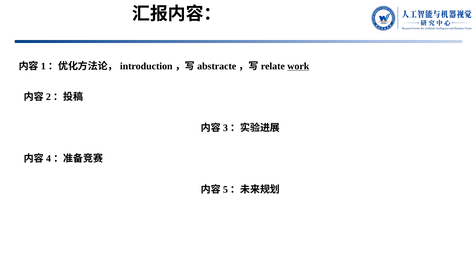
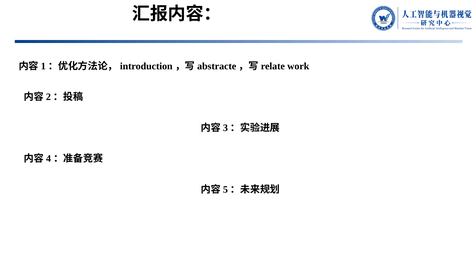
work underline: present -> none (298, 66)
